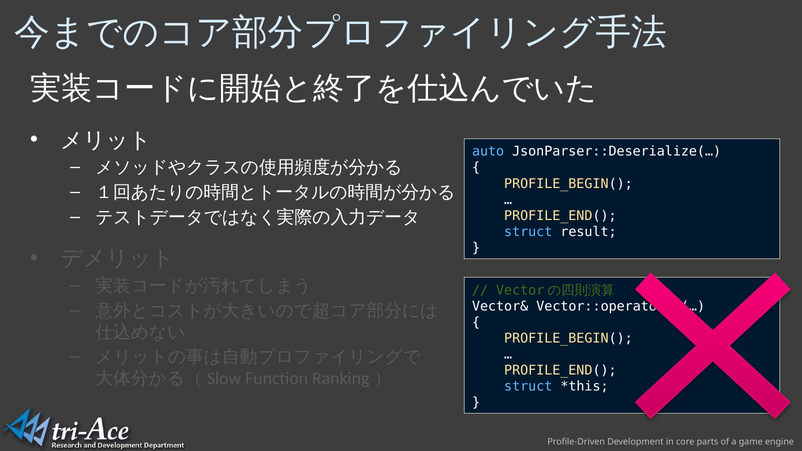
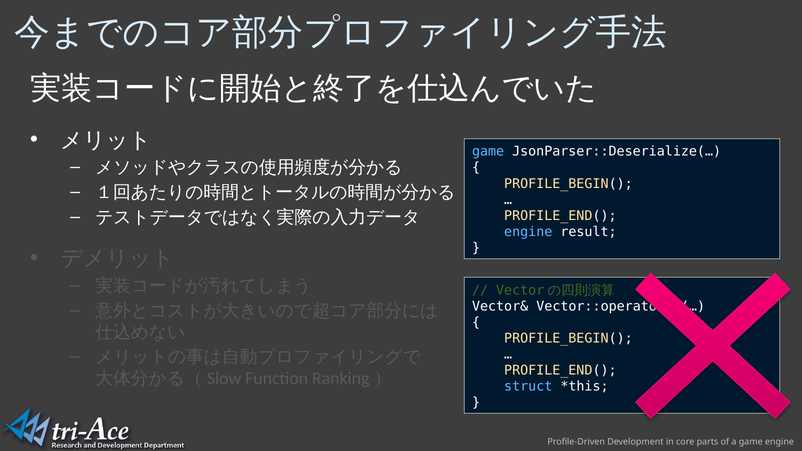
auto: auto -> game (488, 152)
struct: struct -> engine (528, 232)
